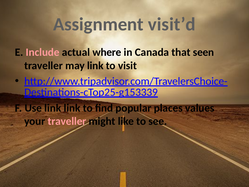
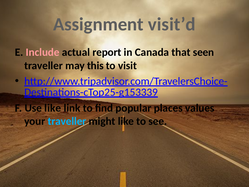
where: where -> report (107, 52)
may link: link -> this (95, 66)
Use link: link -> like (53, 108)
traveller colour: pink -> light blue (67, 121)
